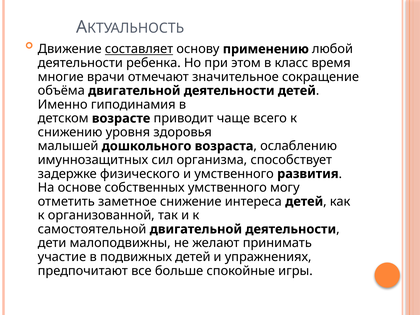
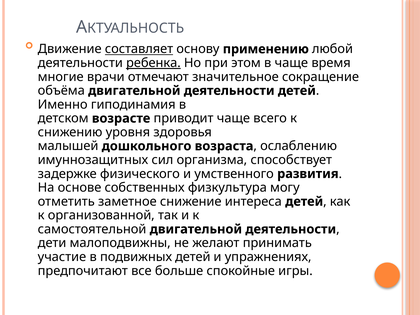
ребенка underline: none -> present (153, 63)
в класс: класс -> чаще (291, 63)
собственных умственного: умственного -> физкультура (227, 188)
